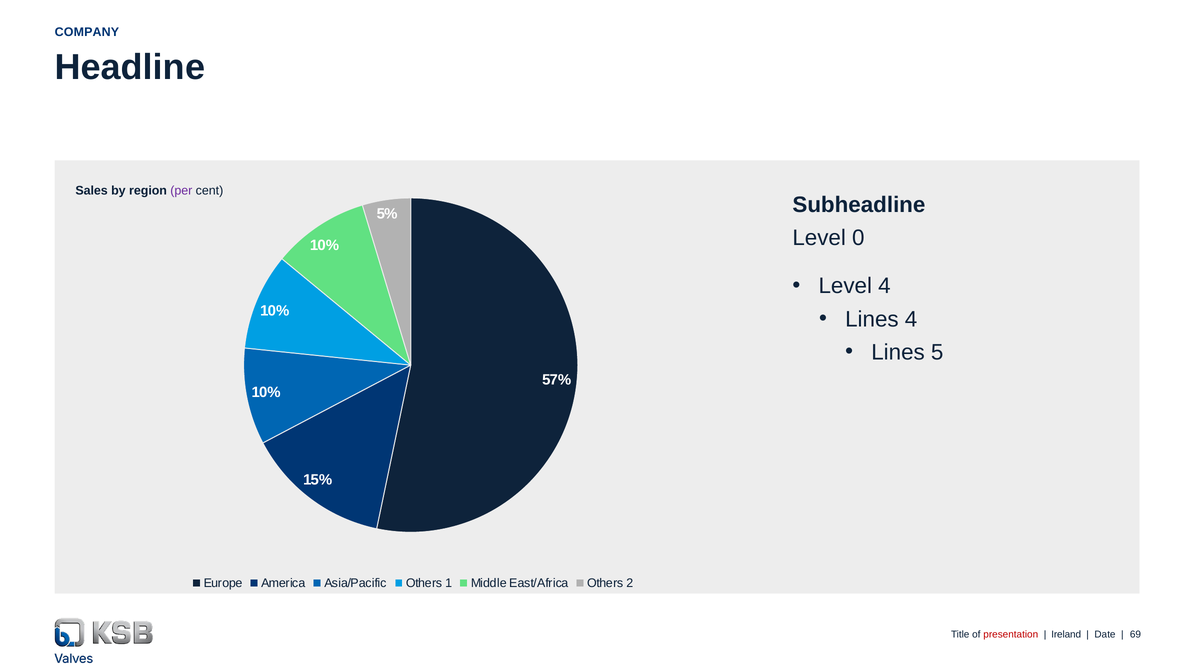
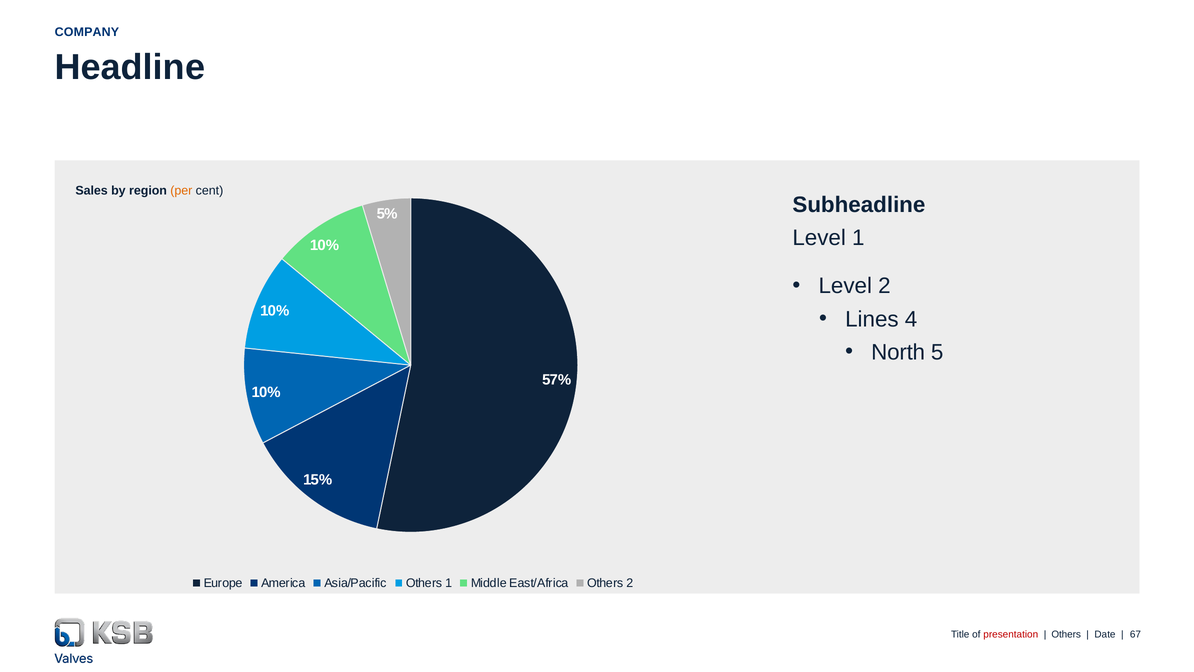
per colour: purple -> orange (181, 191)
Level 0: 0 -> 1 (858, 238)
Level 4: 4 -> 2 (884, 286)
Lines: Lines -> North (898, 352)
Ireland: Ireland -> Others (1066, 634)
69: 69 -> 67 (1135, 634)
